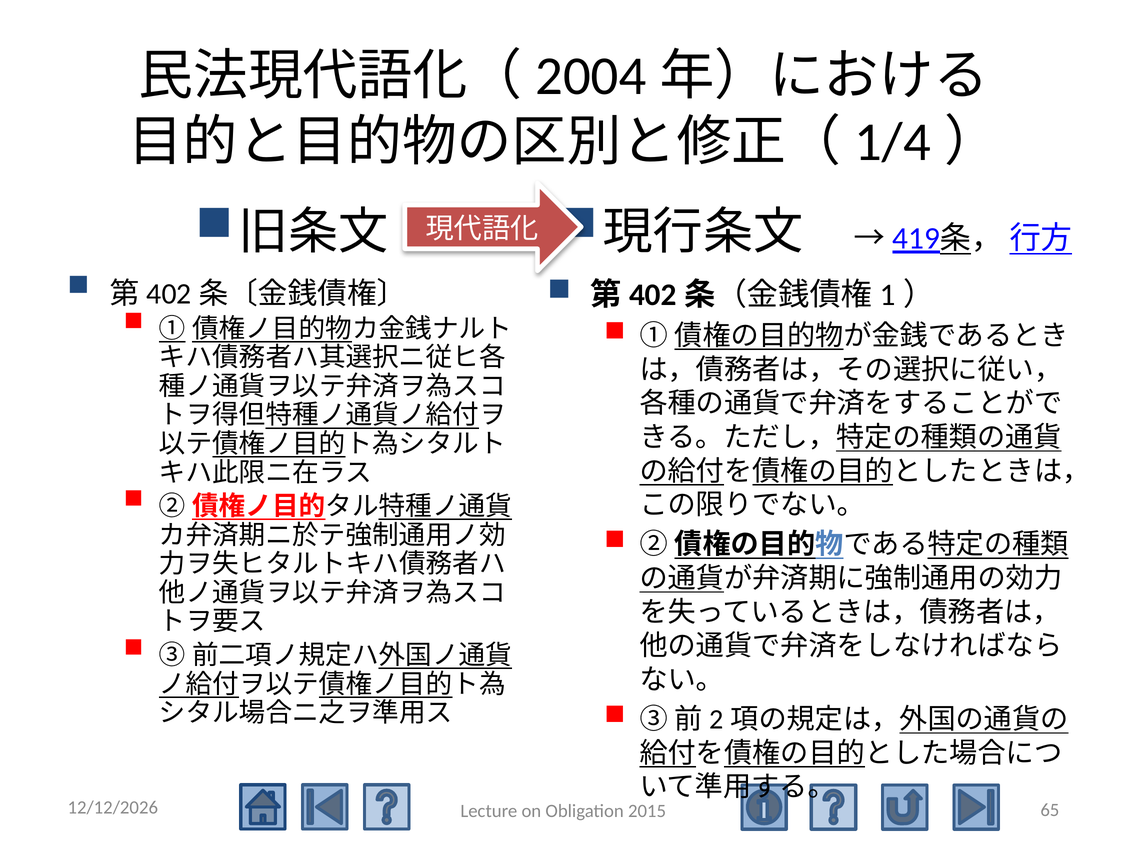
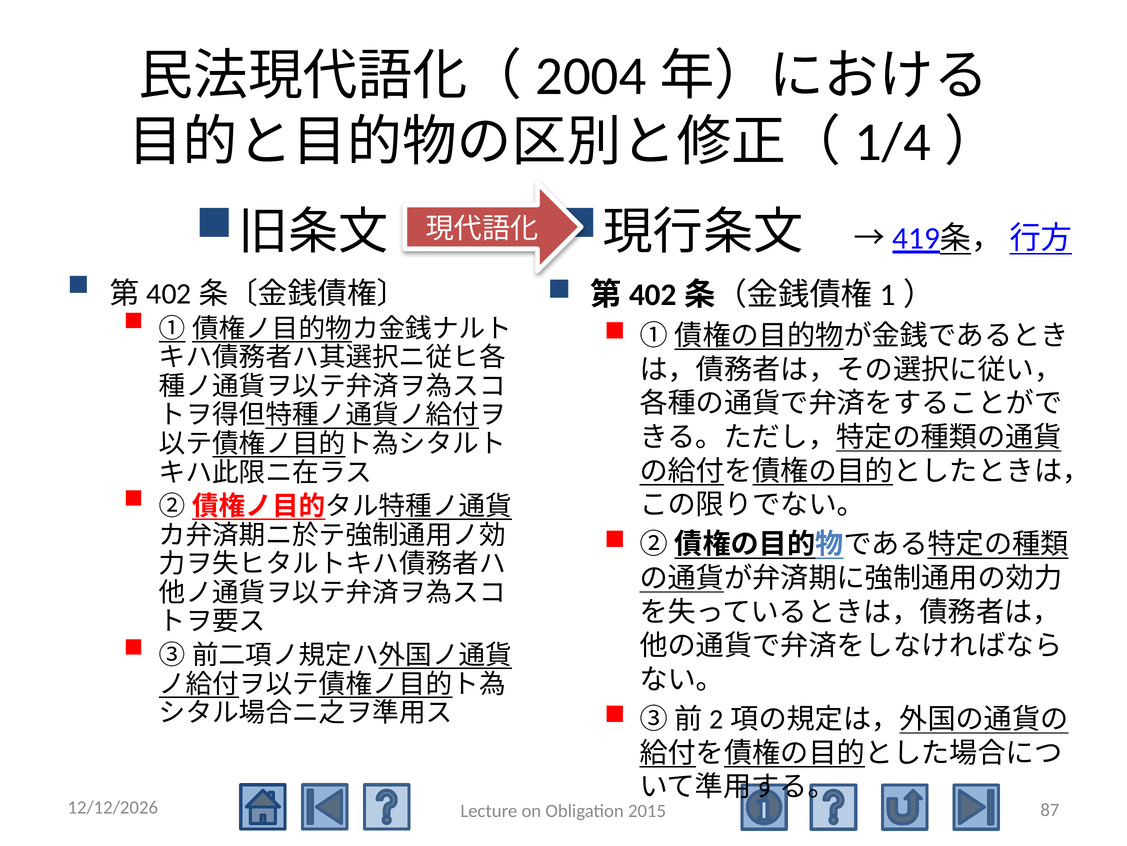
65: 65 -> 87 (1050, 809)
